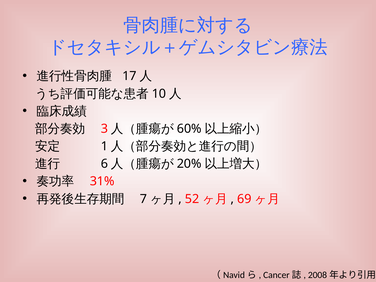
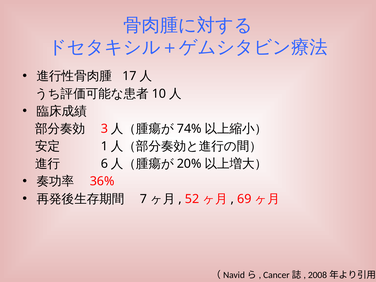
60%: 60% -> 74% (189, 129)
31%: 31% -> 36% (102, 181)
